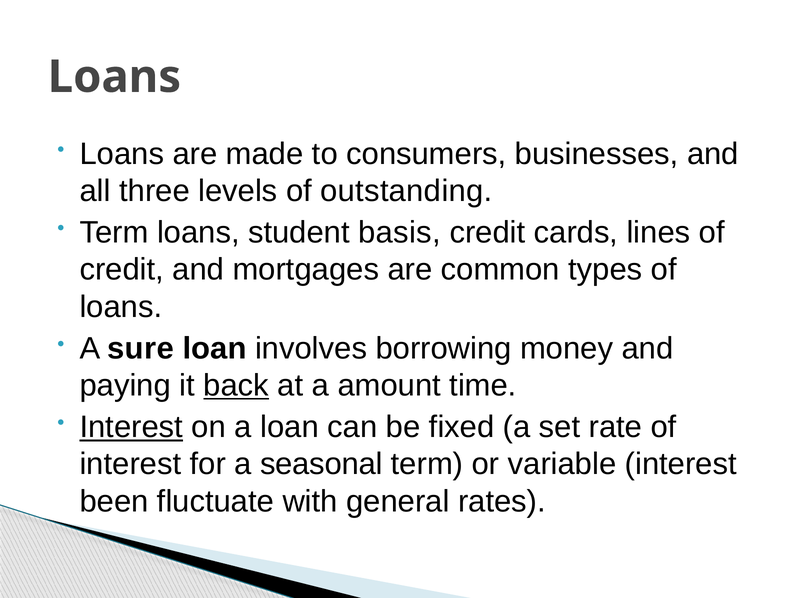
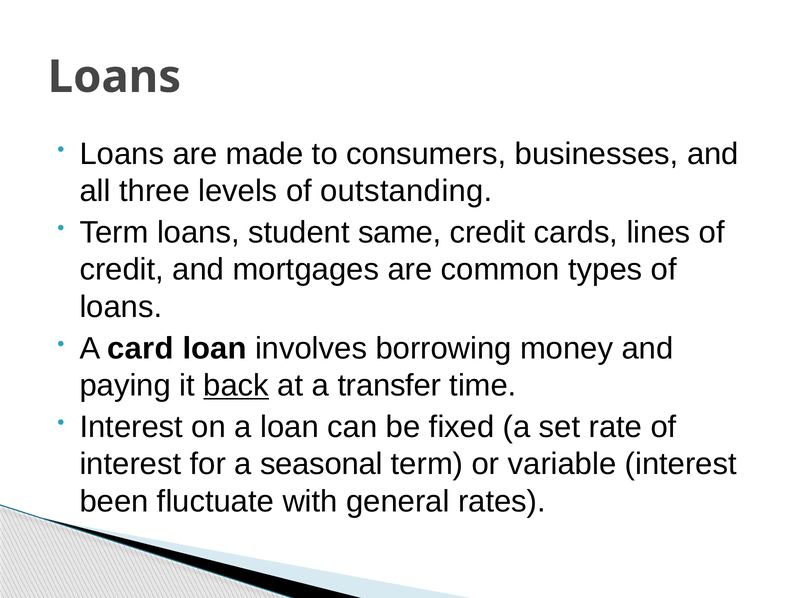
basis: basis -> same (400, 233)
sure: sure -> card (141, 349)
amount: amount -> transfer (389, 386)
Interest underline: present -> none (131, 427)
